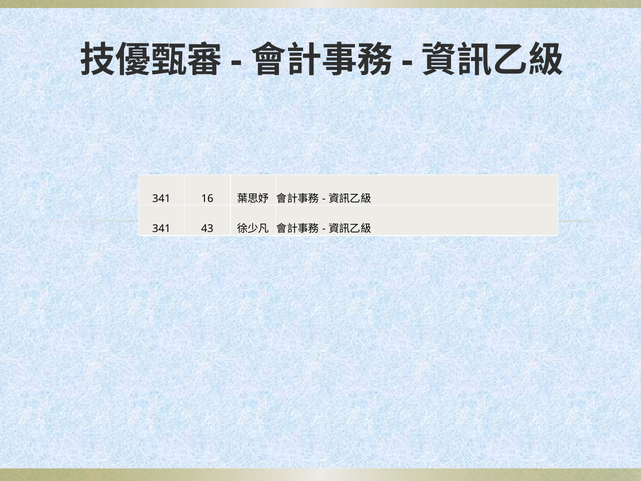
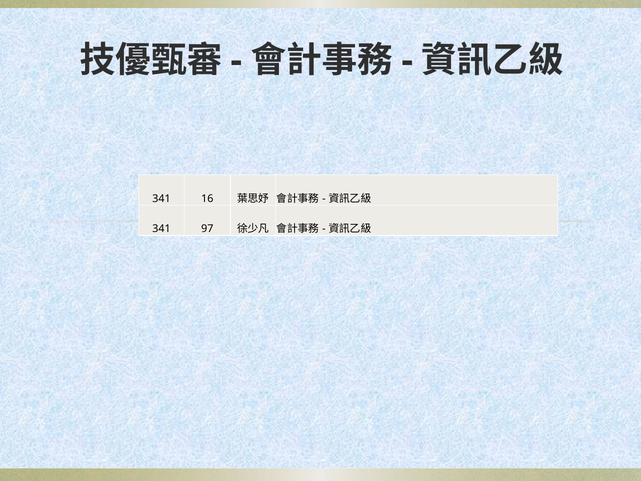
43: 43 -> 97 (207, 229)
